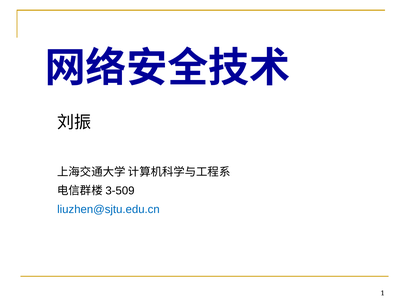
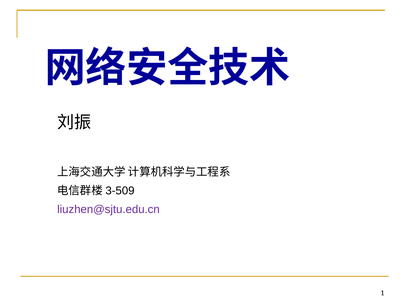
liuzhen@sjtu.edu.cn colour: blue -> purple (108, 209)
